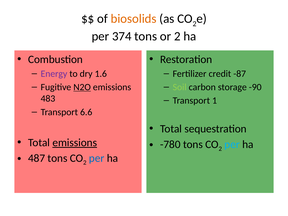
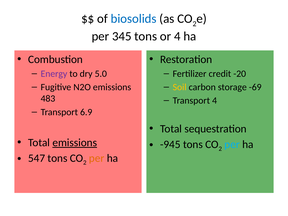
biosolids colour: orange -> blue (134, 19)
374: 374 -> 345 (122, 36)
or 2: 2 -> 4 (177, 36)
1.6: 1.6 -> 5.0 (101, 74)
-87: -87 -> -20 (240, 74)
N2O underline: present -> none (82, 87)
Soil colour: light green -> yellow (180, 87)
-90: -90 -> -69 (255, 87)
Transport 1: 1 -> 4 (215, 101)
6.6: 6.6 -> 6.9 (86, 112)
-780: -780 -> -945 (170, 144)
487: 487 -> 547 (37, 158)
per colour: blue -> orange (97, 158)
